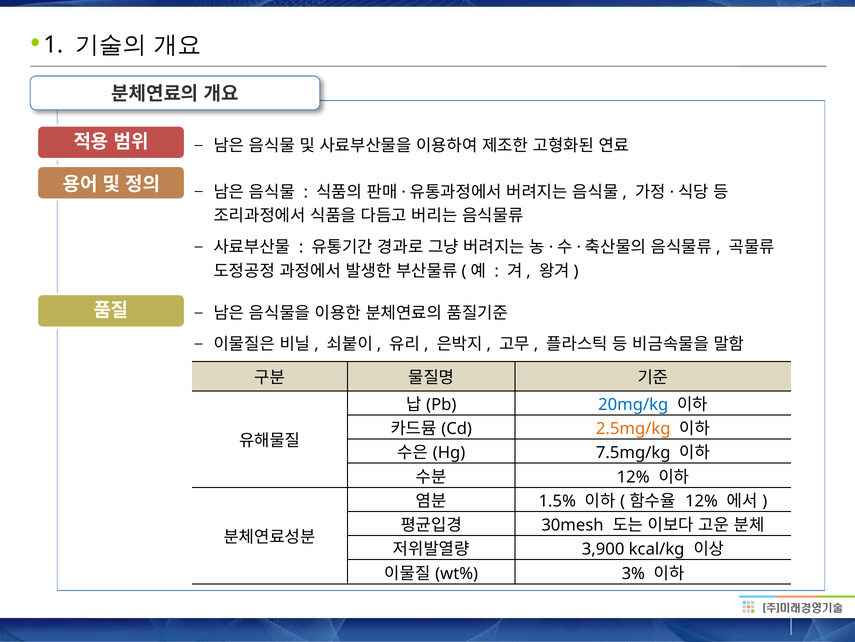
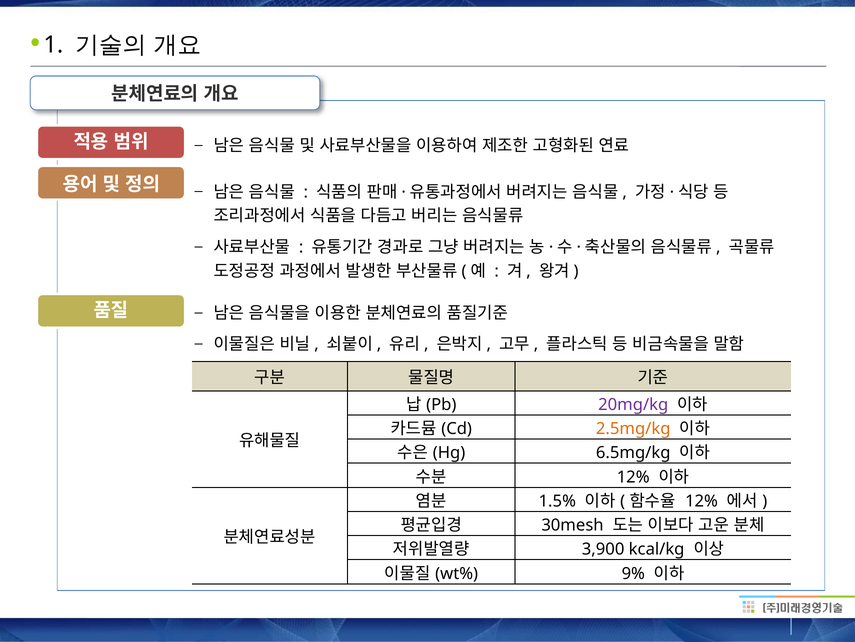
20mg/kg colour: blue -> purple (633, 404)
7.5mg/kg: 7.5mg/kg -> 6.5mg/kg (633, 452)
3%: 3% -> 9% (633, 573)
